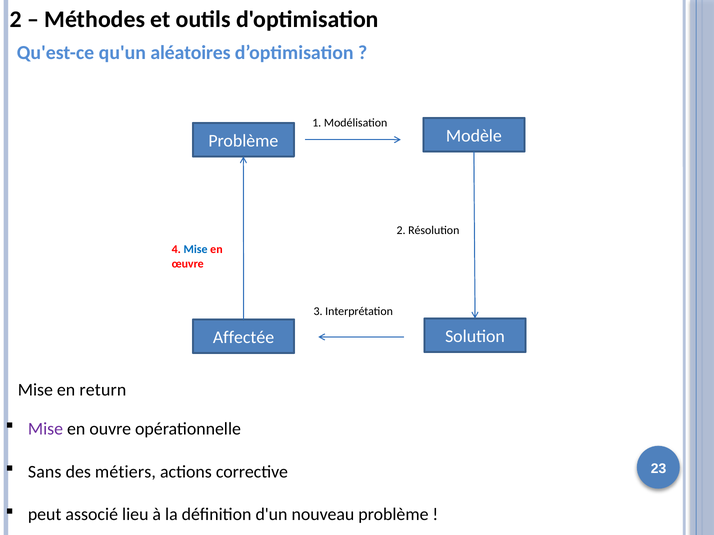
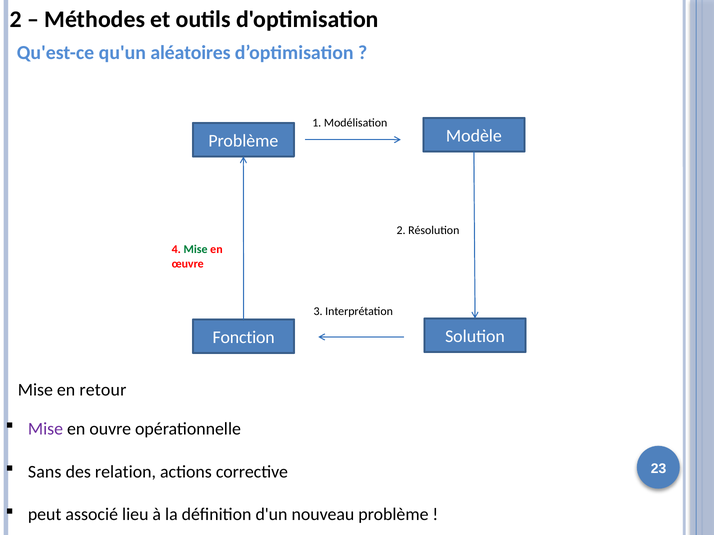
Mise colour: blue -> green (196, 250)
Affectée: Affectée -> Fonction (244, 338)
return: return -> retour (103, 390)
métiers: métiers -> relation (126, 472)
